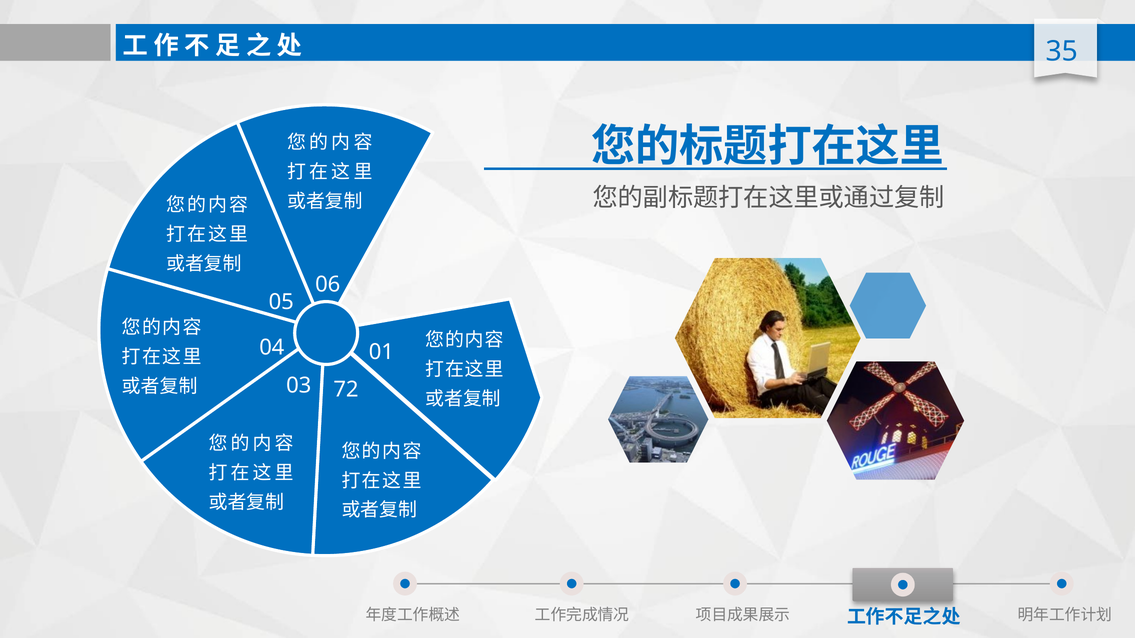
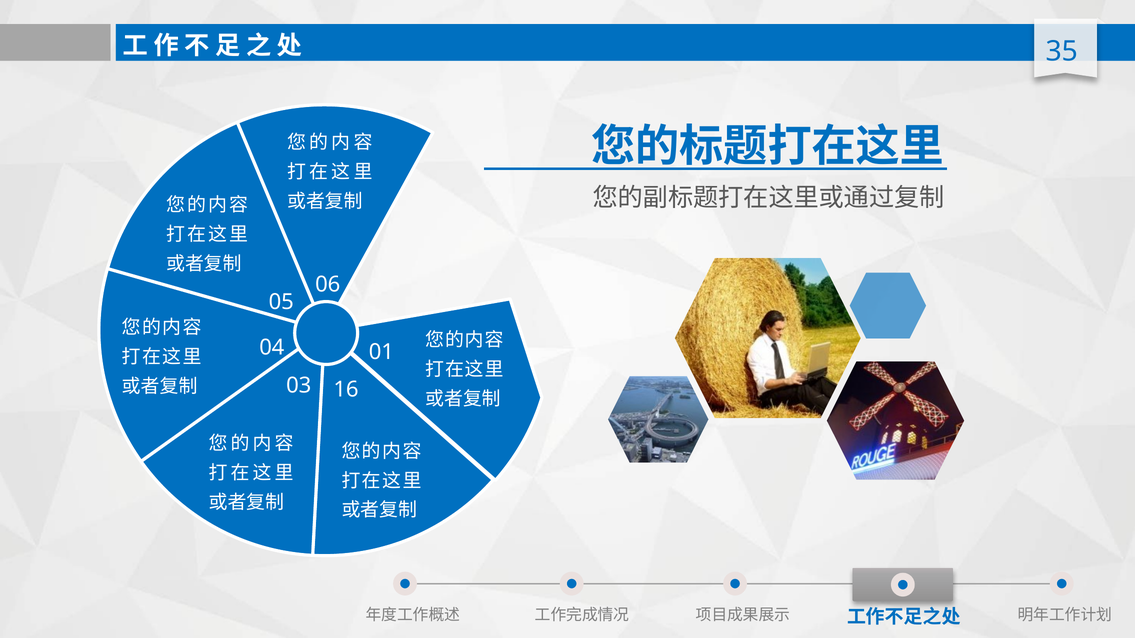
72: 72 -> 16 (346, 390)
